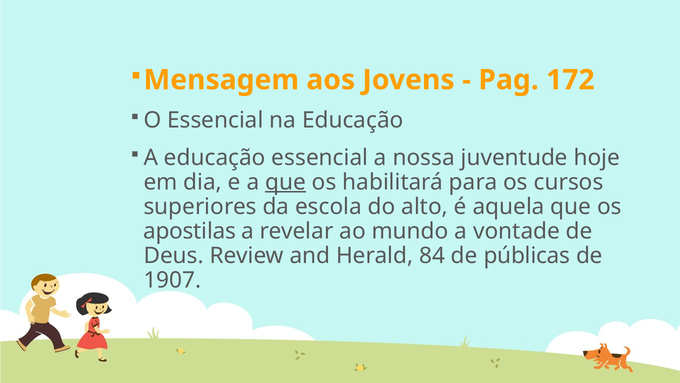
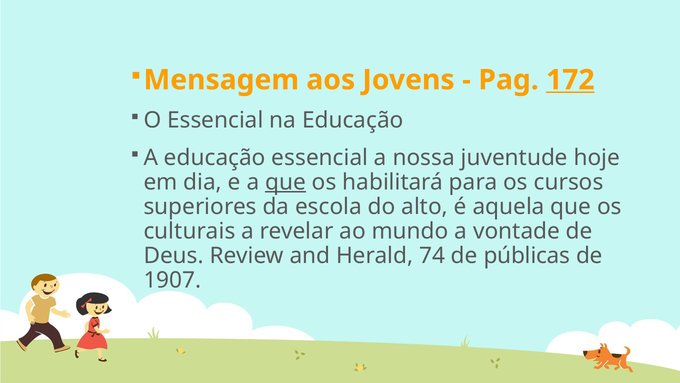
172 underline: none -> present (570, 80)
apostilas: apostilas -> culturais (189, 231)
84: 84 -> 74 (432, 255)
